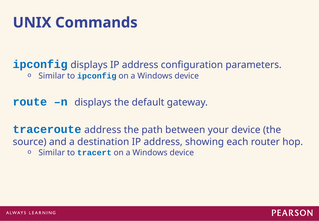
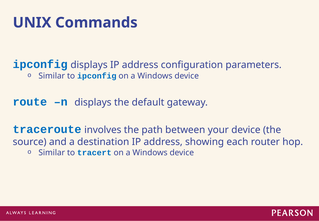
traceroute address: address -> involves (103, 130)
